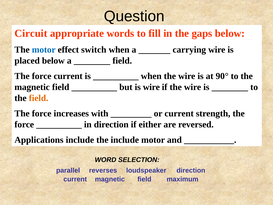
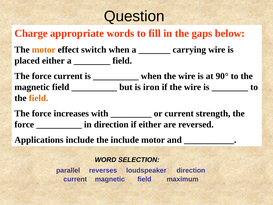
Circuit: Circuit -> Charge (31, 33)
motor colour: blue -> orange (44, 50)
placed below: below -> either (53, 61)
is wire: wire -> iron (151, 87)
